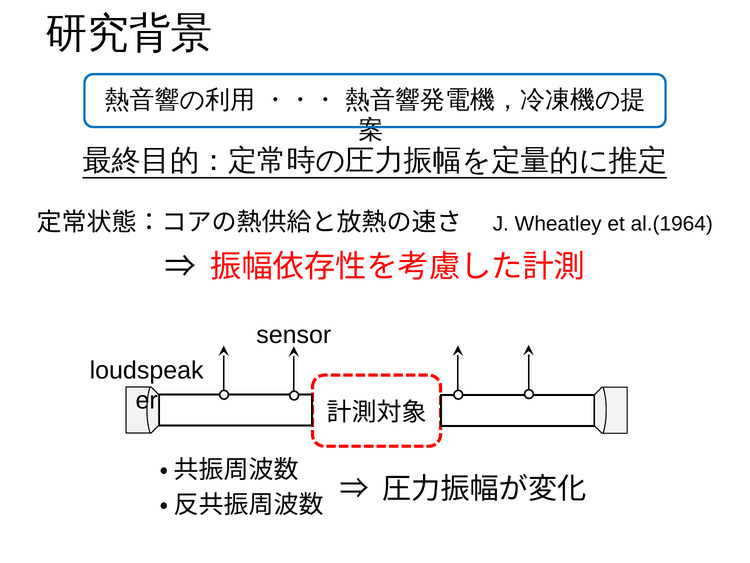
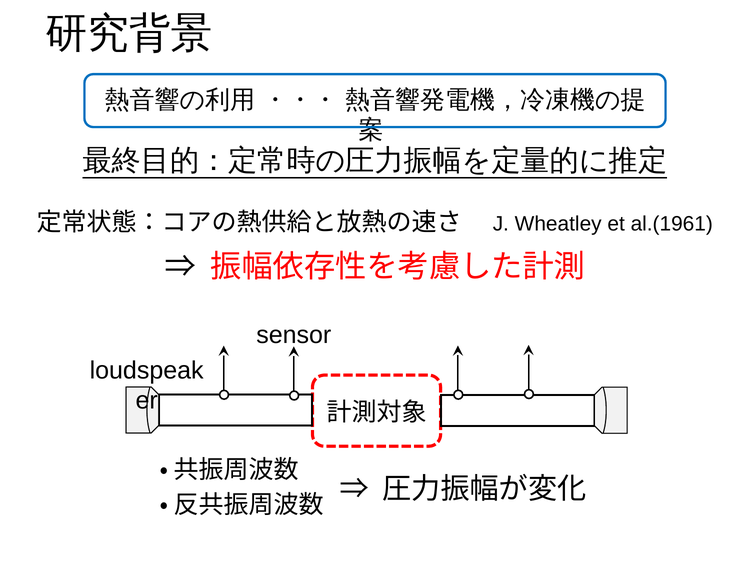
al.(1964: al.(1964 -> al.(1961 (672, 224)
